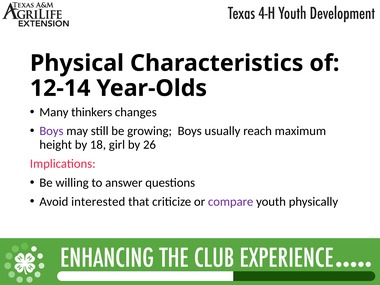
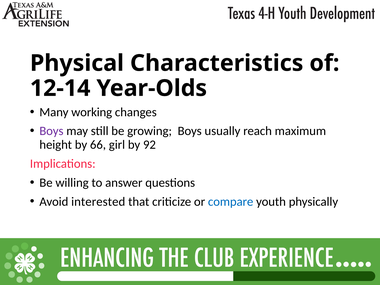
thinkers: thinkers -> working (92, 112)
18: 18 -> 66 (98, 145)
26: 26 -> 92 (149, 145)
compare colour: purple -> blue (231, 202)
